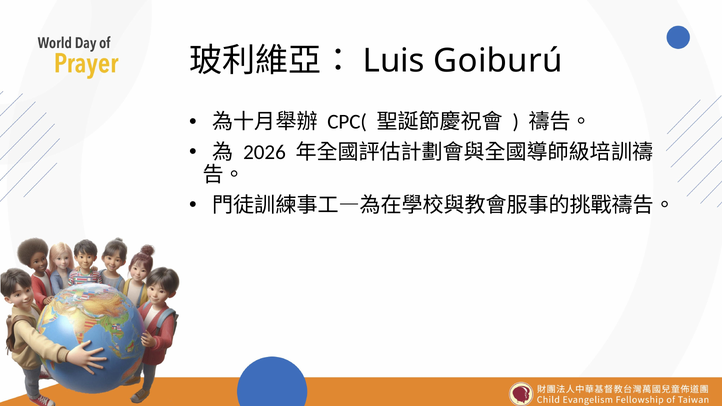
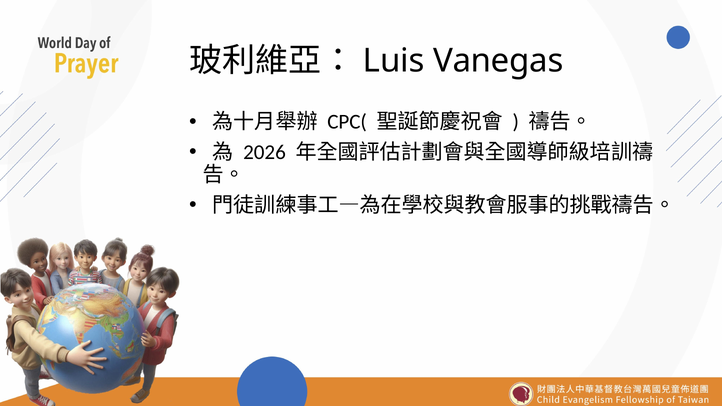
Goiburú: Goiburú -> Vanegas (498, 61)
